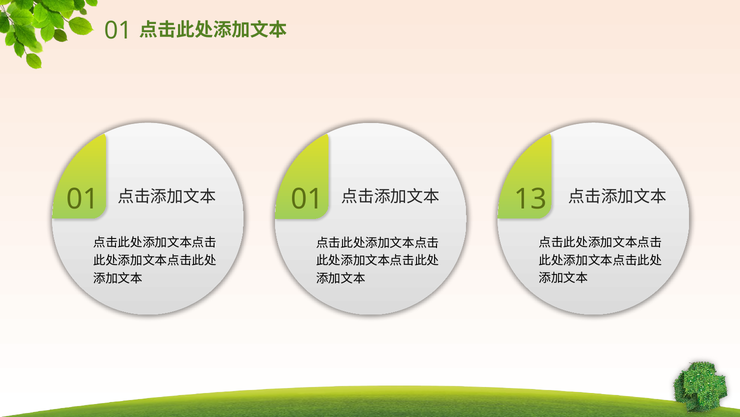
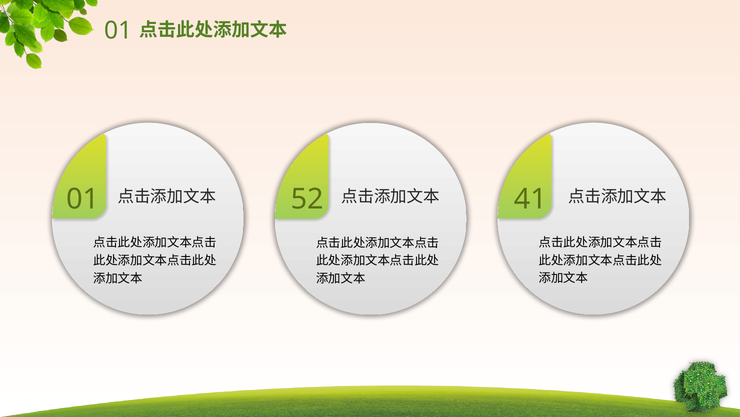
01: 01 -> 52 (307, 199)
13: 13 -> 41 (530, 199)
